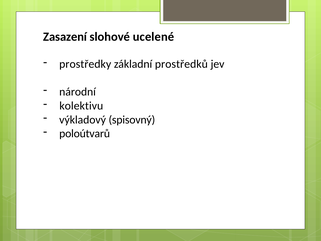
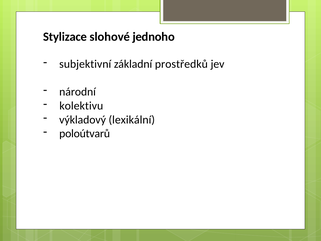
Zasazení: Zasazení -> Stylizace (65, 37)
ucelené: ucelené -> jednoho (154, 37)
prostředky: prostředky -> subjektivní (85, 64)
spisovný: spisovný -> lexikální (132, 120)
